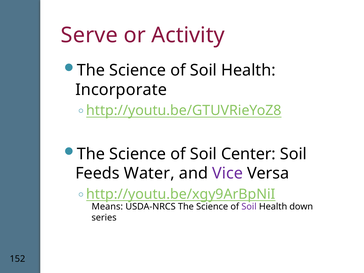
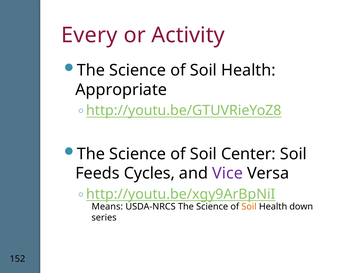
Serve: Serve -> Every (89, 35)
Incorporate: Incorporate -> Appropriate (121, 90)
Water: Water -> Cycles (149, 173)
Soil colour: purple -> orange (249, 207)
